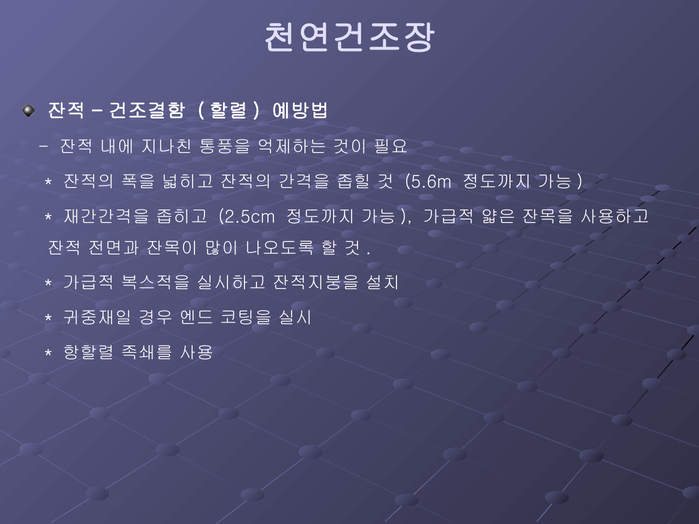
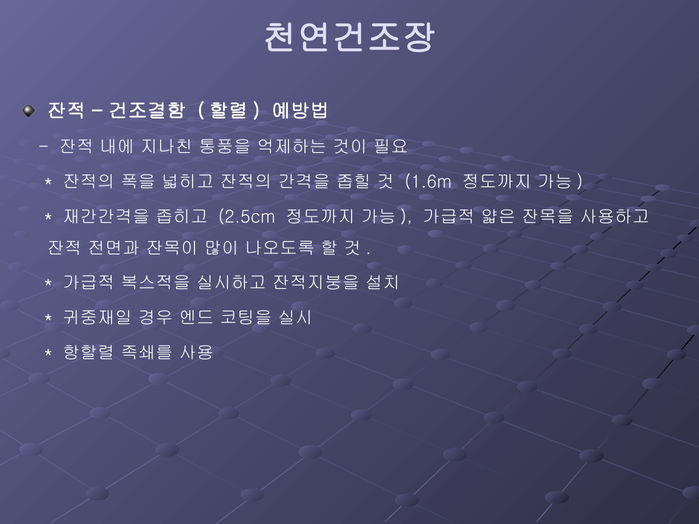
5.6m: 5.6m -> 1.6m (428, 182)
